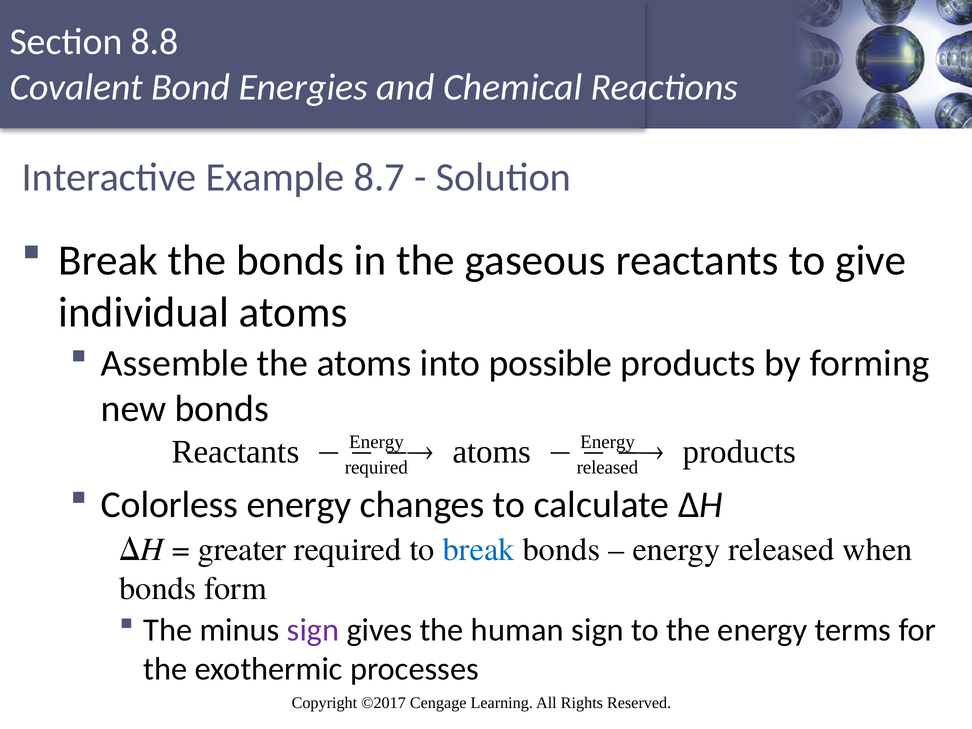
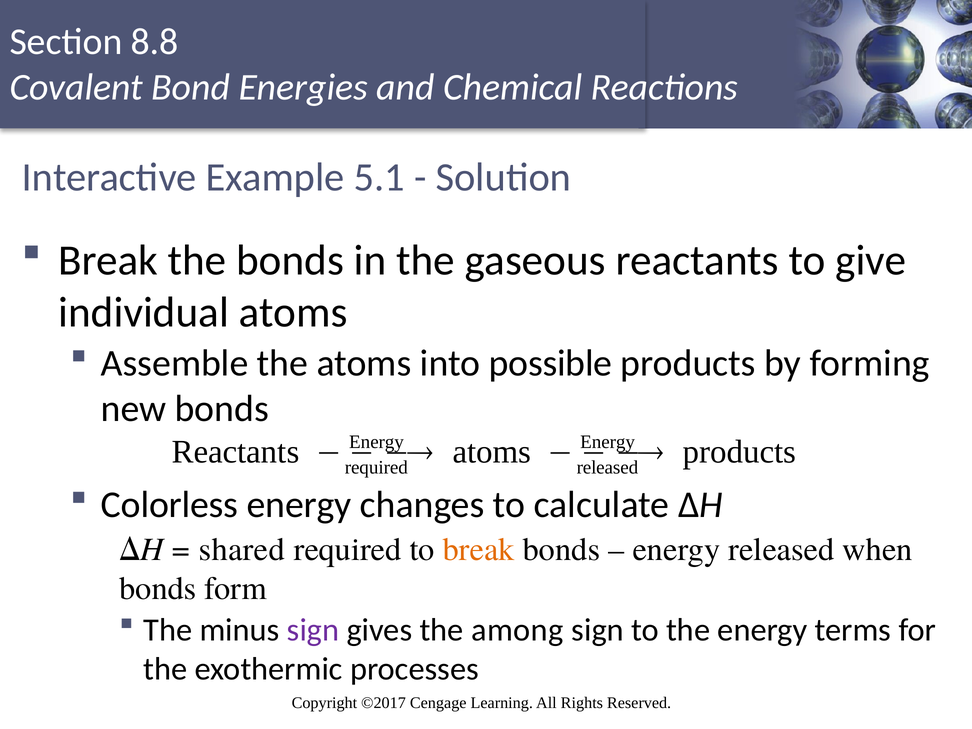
8.7: 8.7 -> 5.1 (379, 178)
greater: greater -> shared (242, 550)
break colour: blue -> orange (479, 550)
human: human -> among (517, 630)
